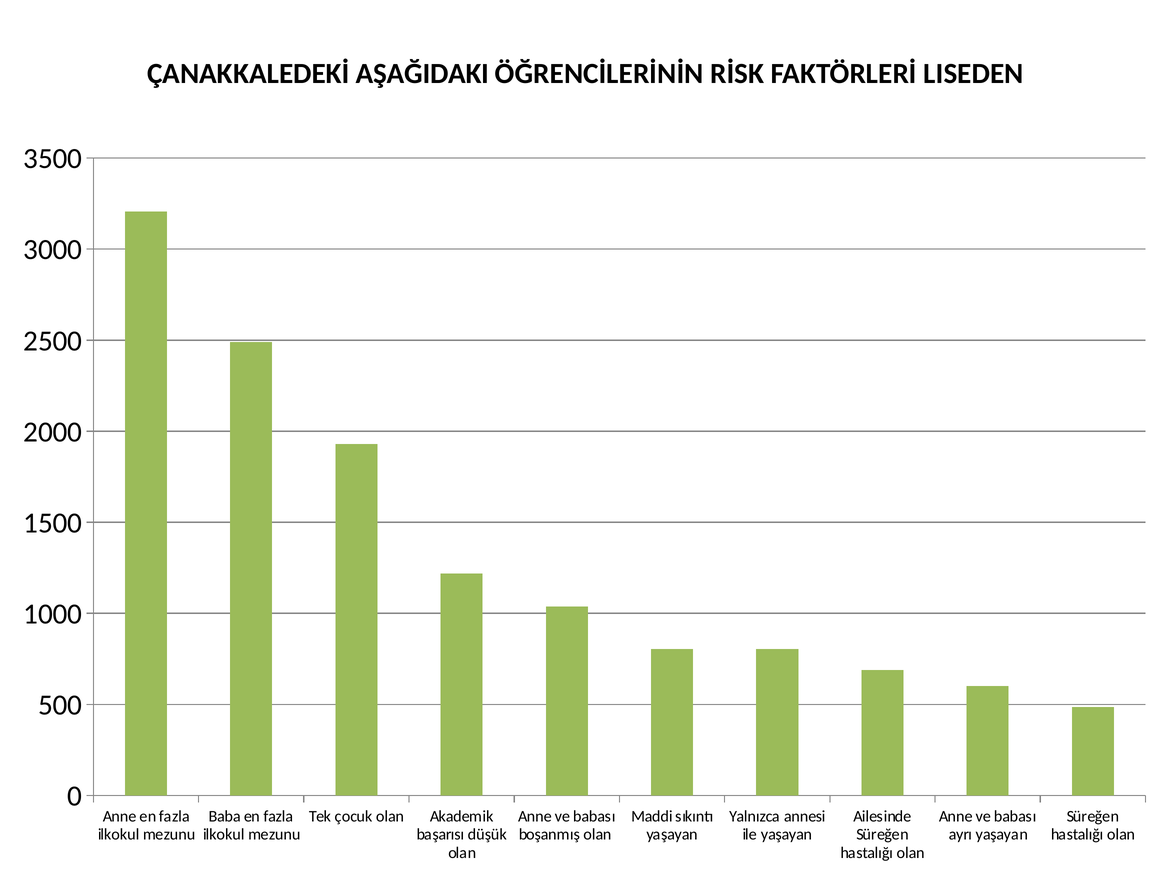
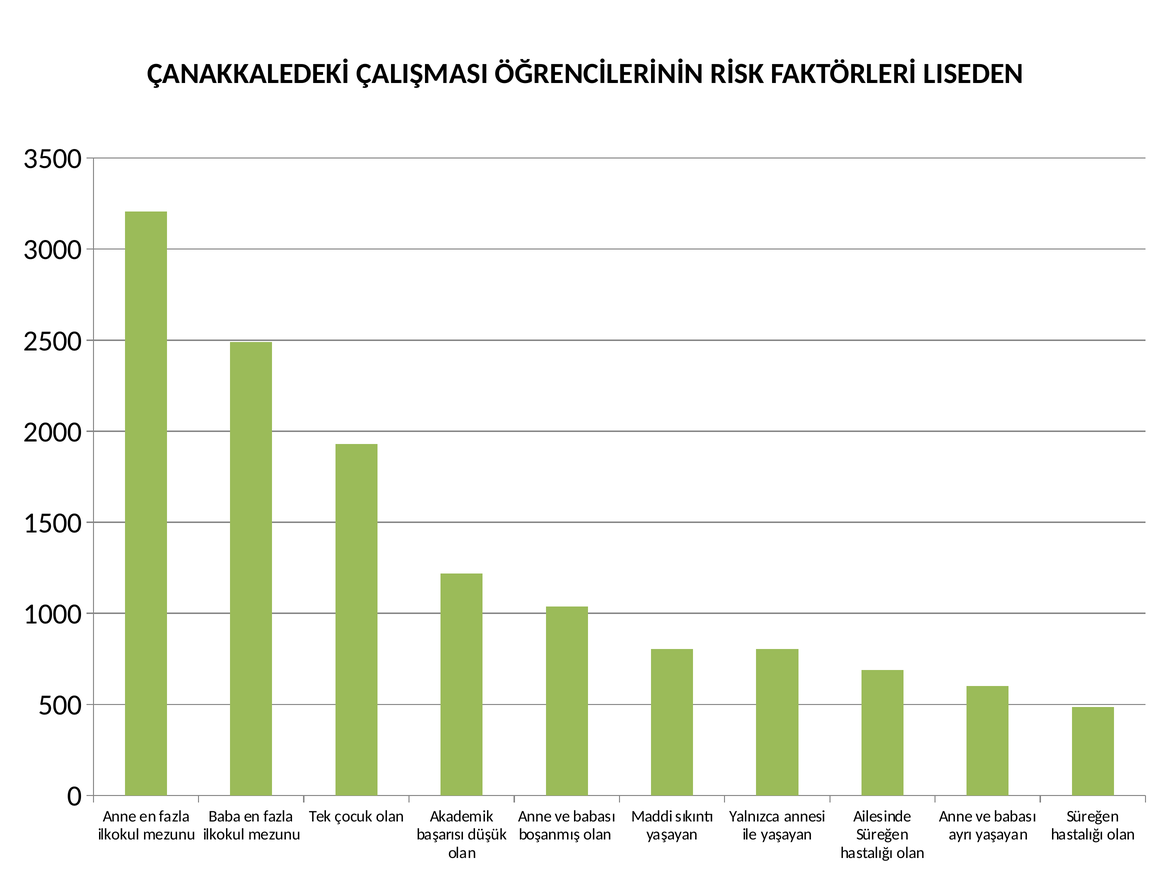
AŞAĞIDAKI: AŞAĞIDAKI -> ÇALIŞMASI (422, 73)
